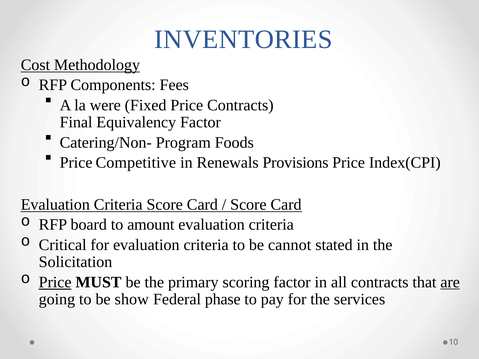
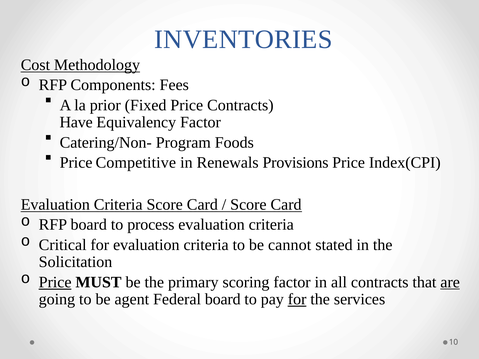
were: were -> prior (105, 105)
Final: Final -> Have (76, 122)
amount: amount -> process (151, 225)
show: show -> agent (132, 300)
Federal phase: phase -> board (223, 300)
for underline: none -> present (297, 300)
